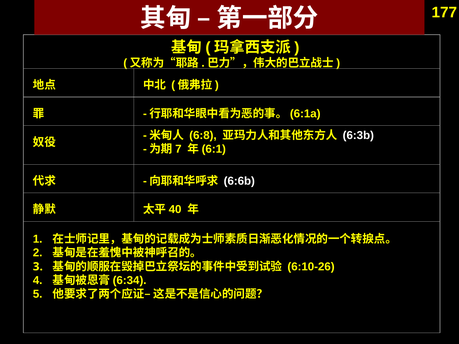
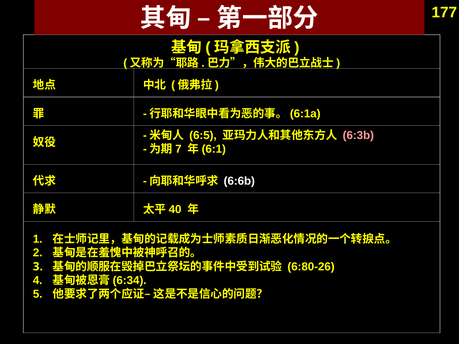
6:8: 6:8 -> 6:5 (203, 136)
6:3b colour: white -> pink (358, 136)
6:10-26: 6:10-26 -> 6:80-26 (311, 267)
